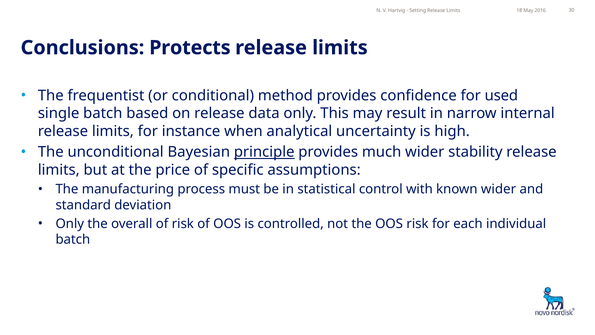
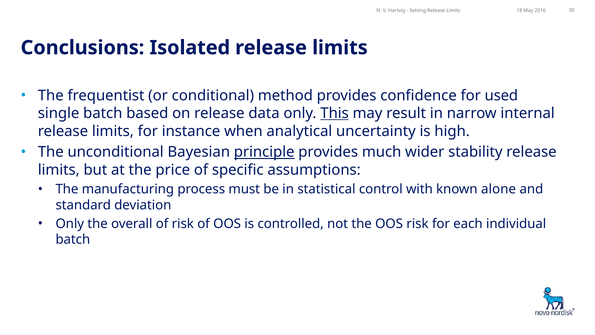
Protects: Protects -> Isolated (190, 48)
This underline: none -> present (335, 113)
known wider: wider -> alone (499, 189)
